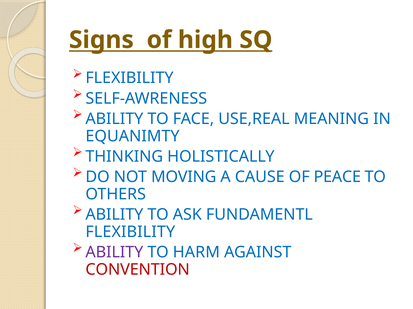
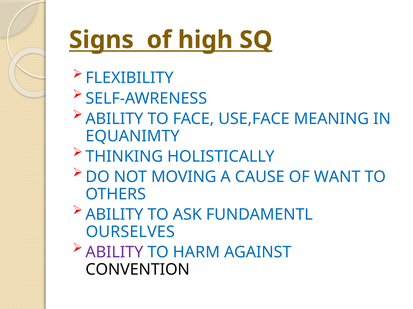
USE,REAL: USE,REAL -> USE,FACE (254, 119)
PEACE: PEACE -> WANT (337, 177)
FLEXIBILITY: FLEXIBILITY -> OURSELVES (130, 232)
CONVENTION colour: red -> black (138, 270)
